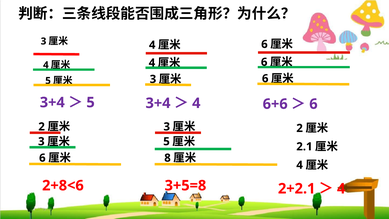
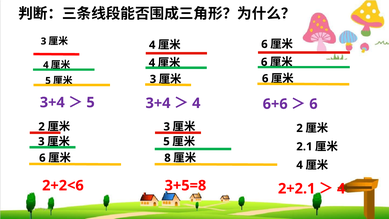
2+8<6: 2+8<6 -> 2+2<6 (63, 185)
